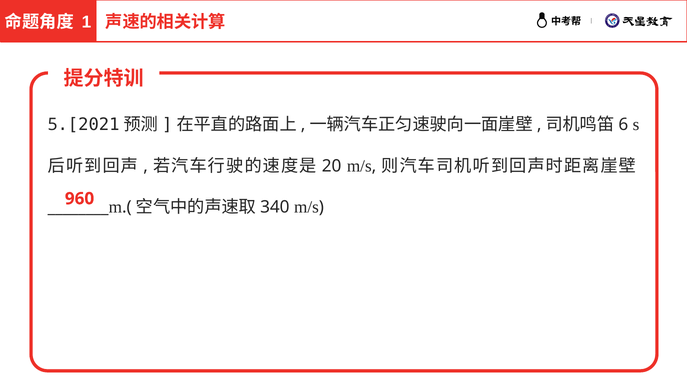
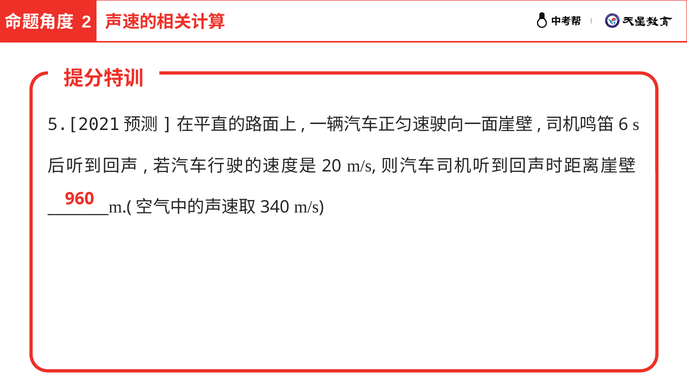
1: 1 -> 2 (86, 22)
